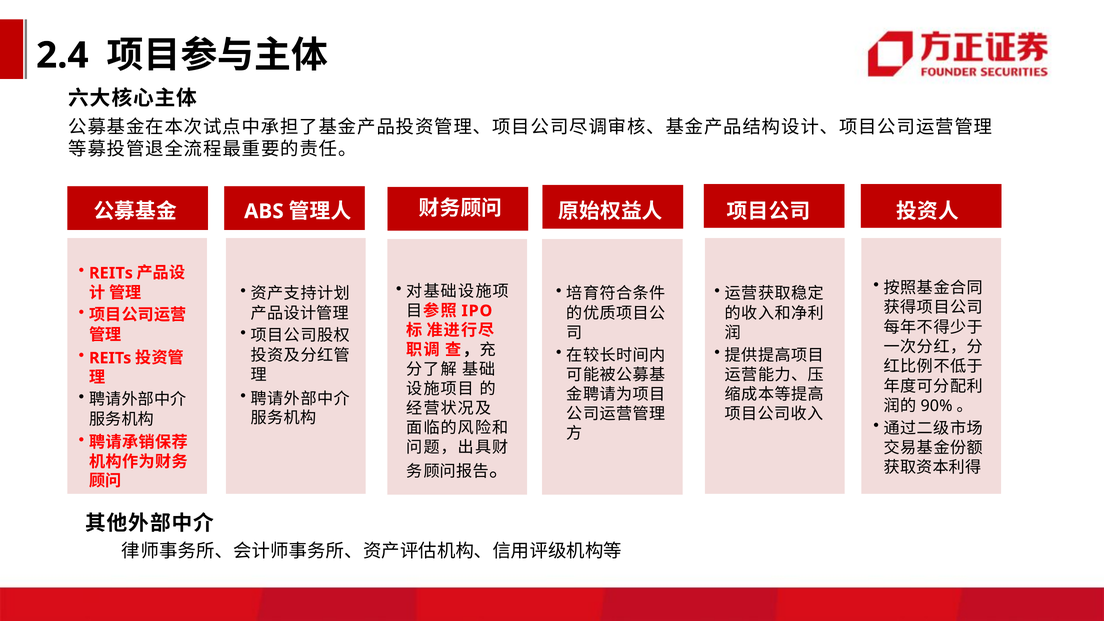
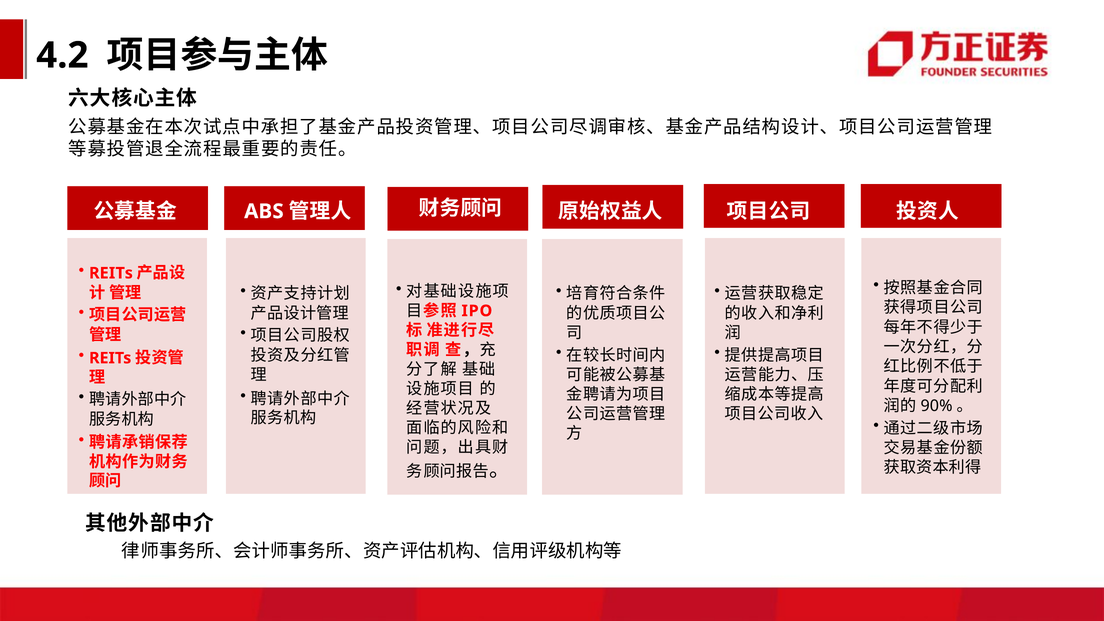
2.4: 2.4 -> 4.2 (62, 55)
